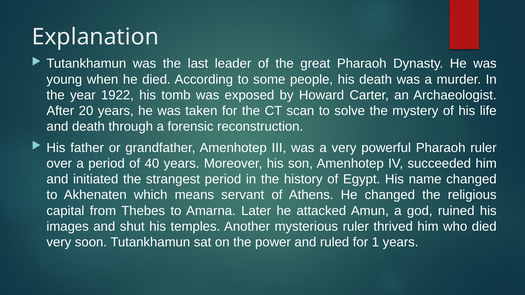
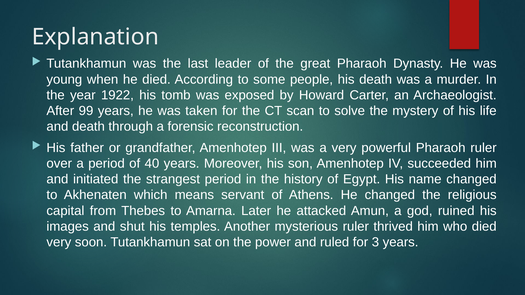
20: 20 -> 99 (86, 111)
1: 1 -> 3 (375, 242)
